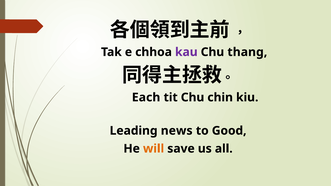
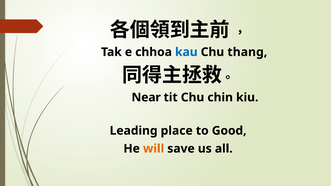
kau colour: purple -> blue (186, 52)
Each: Each -> Near (146, 97)
news: news -> place (177, 131)
